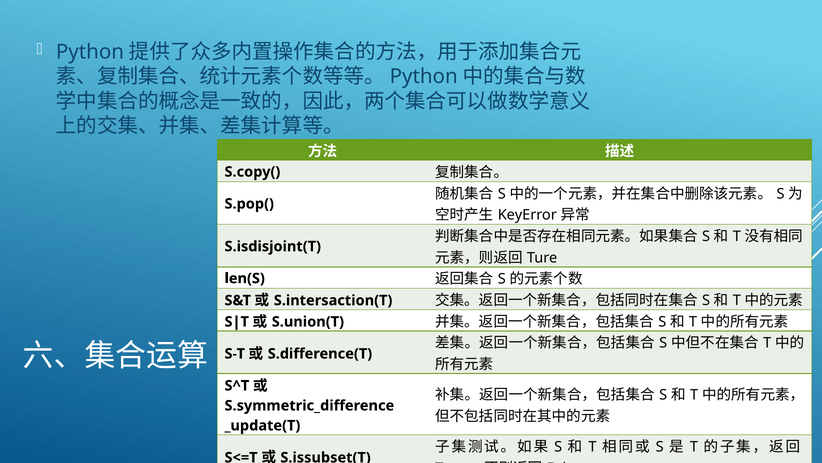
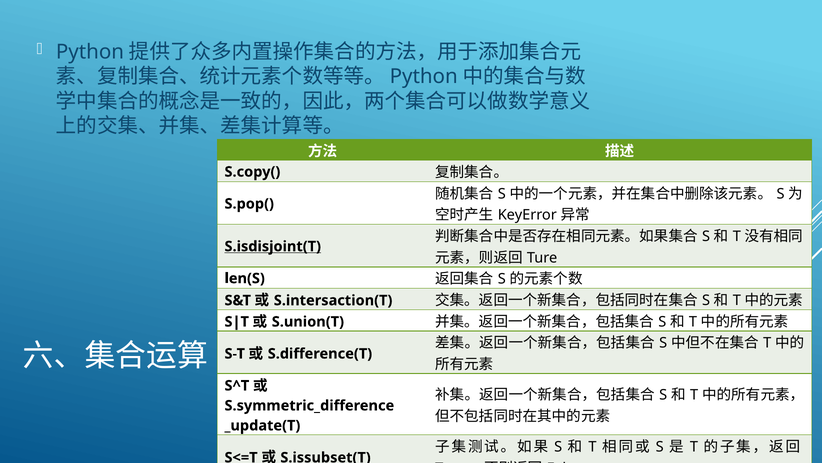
S.isdisjoint(T underline: none -> present (273, 246)
